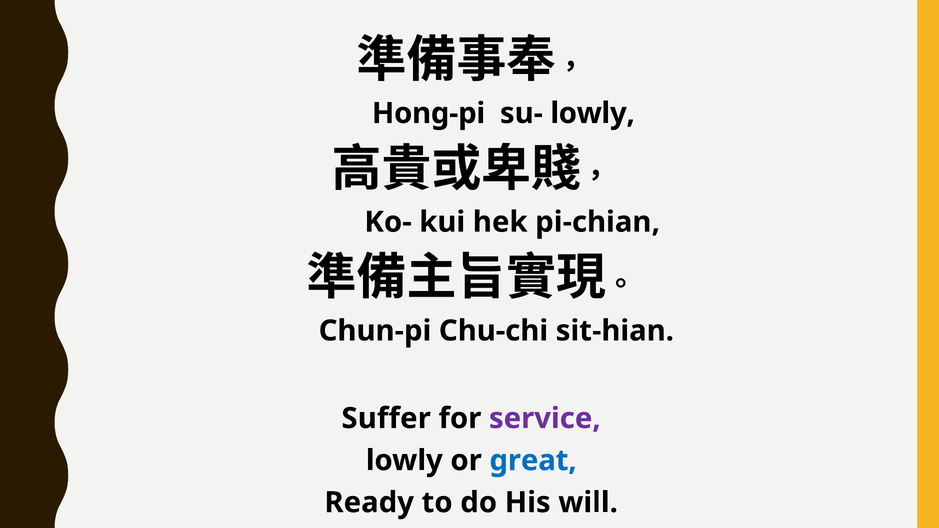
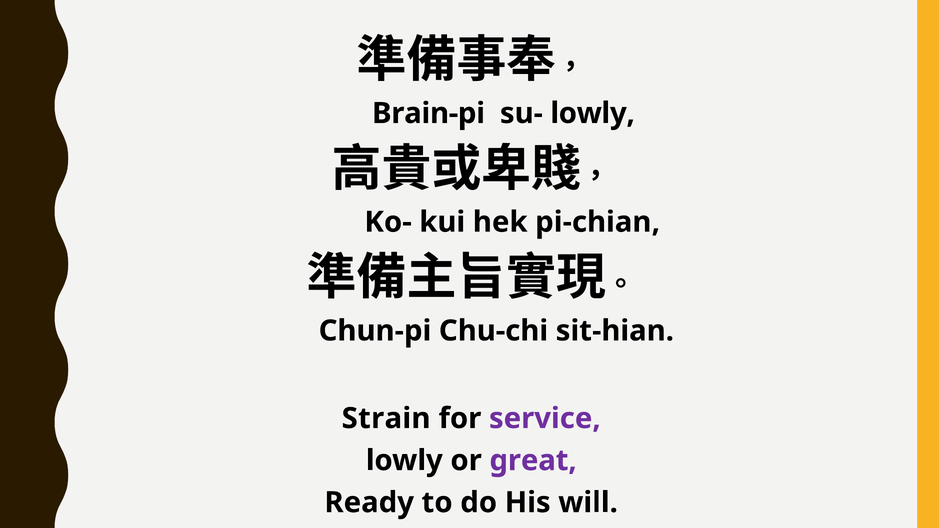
Hong-pi: Hong-pi -> Brain-pi (429, 113)
Suffer: Suffer -> Strain (386, 419)
great colour: blue -> purple (533, 461)
